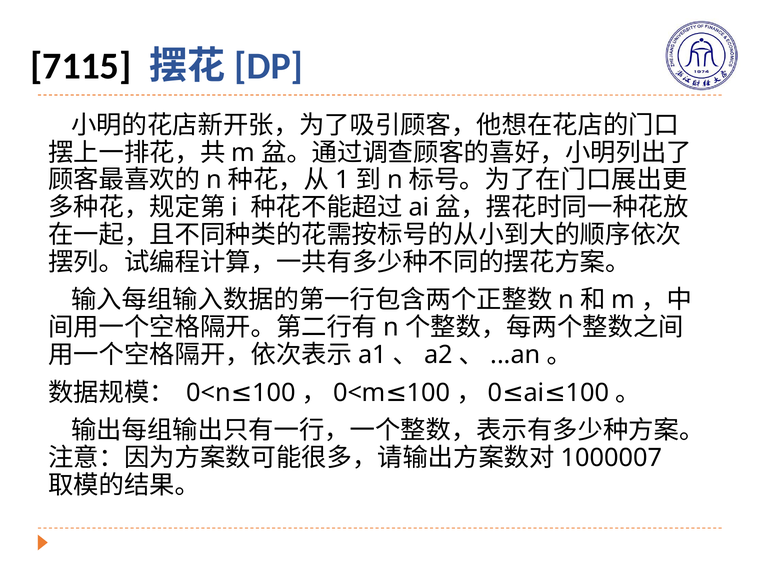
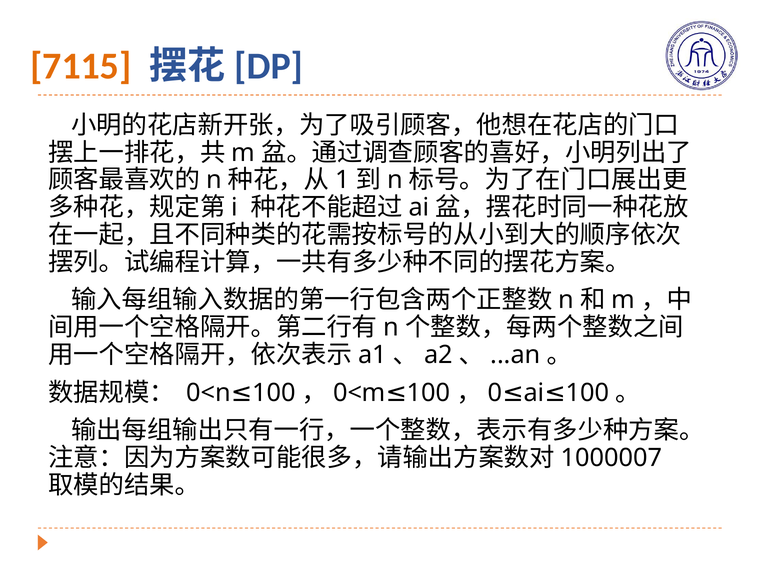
7115 colour: black -> orange (81, 66)
